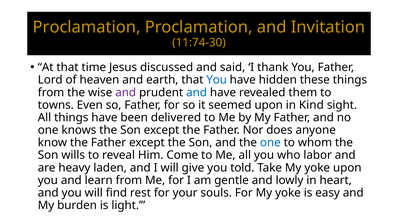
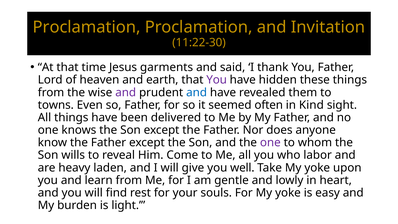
11:74-30: 11:74-30 -> 11:22-30 (199, 42)
discussed: discussed -> garments (167, 67)
You colour: blue -> purple (217, 80)
seemed upon: upon -> often (269, 105)
one colour: blue -> purple (270, 143)
told: told -> well (242, 168)
